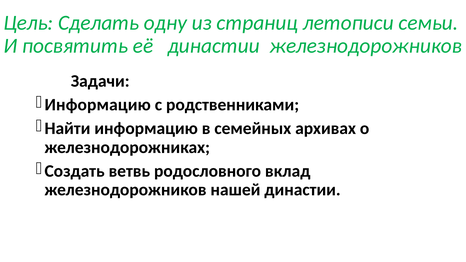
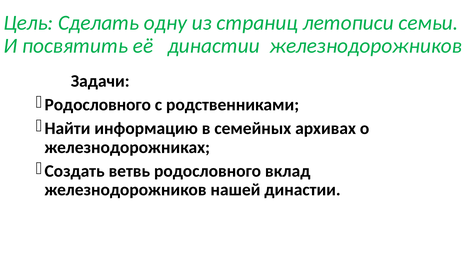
Информацию: Информацию -> Родословного (98, 105)
